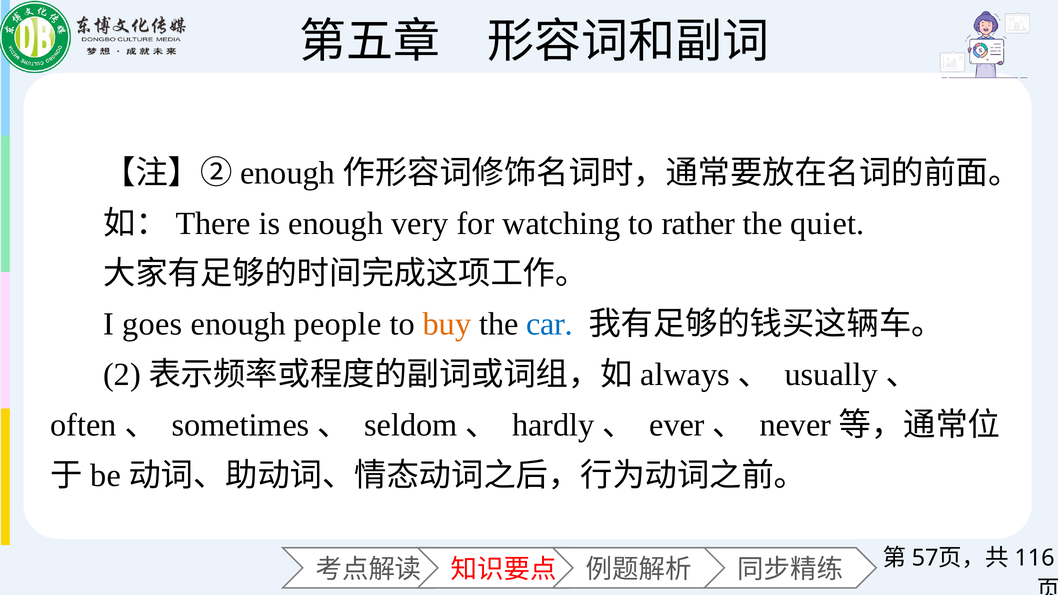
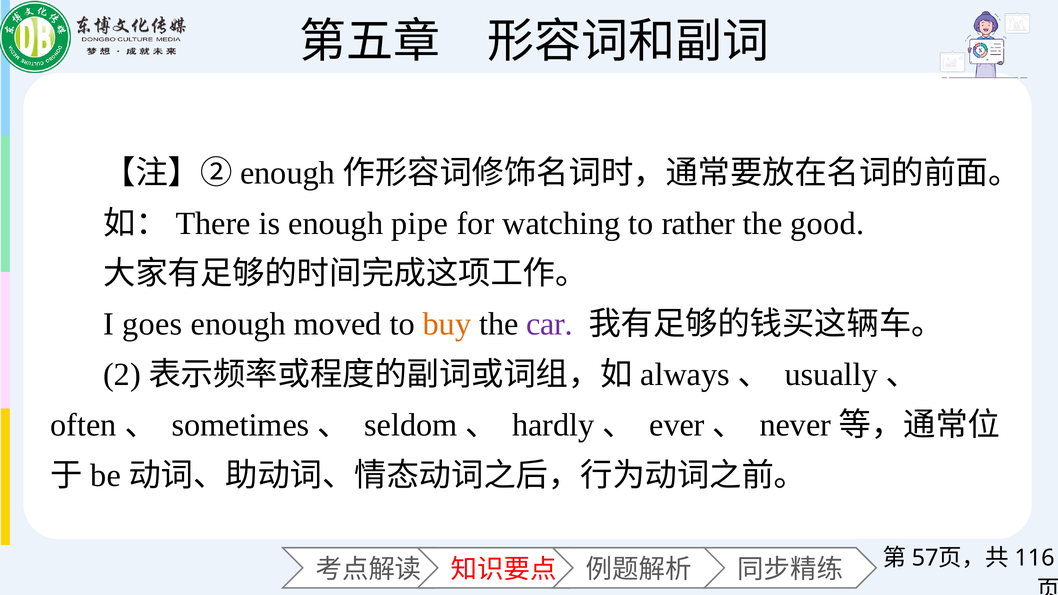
very: very -> pipe (420, 224)
quiet: quiet -> good (827, 224)
people: people -> moved (338, 324)
car colour: blue -> purple (550, 324)
